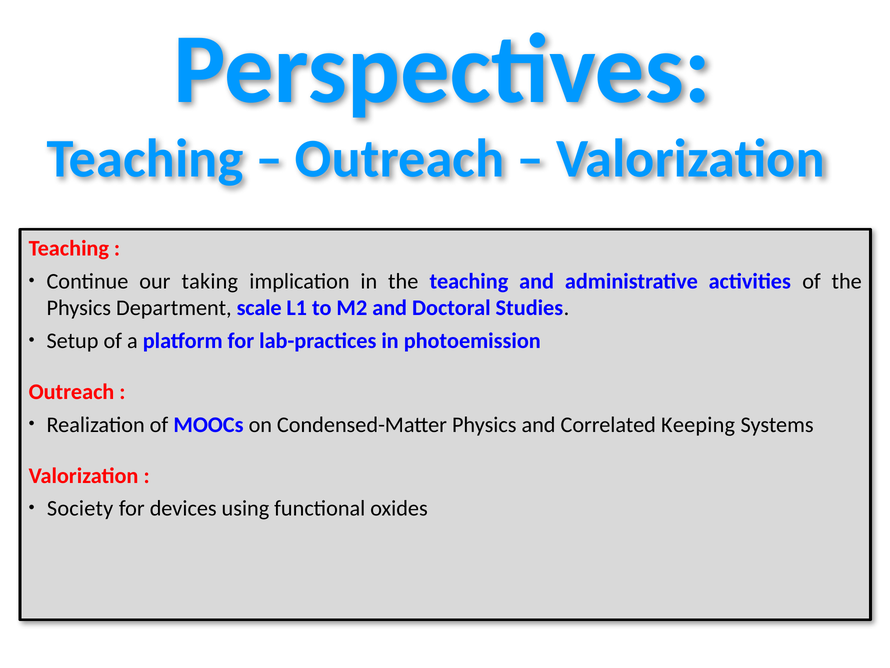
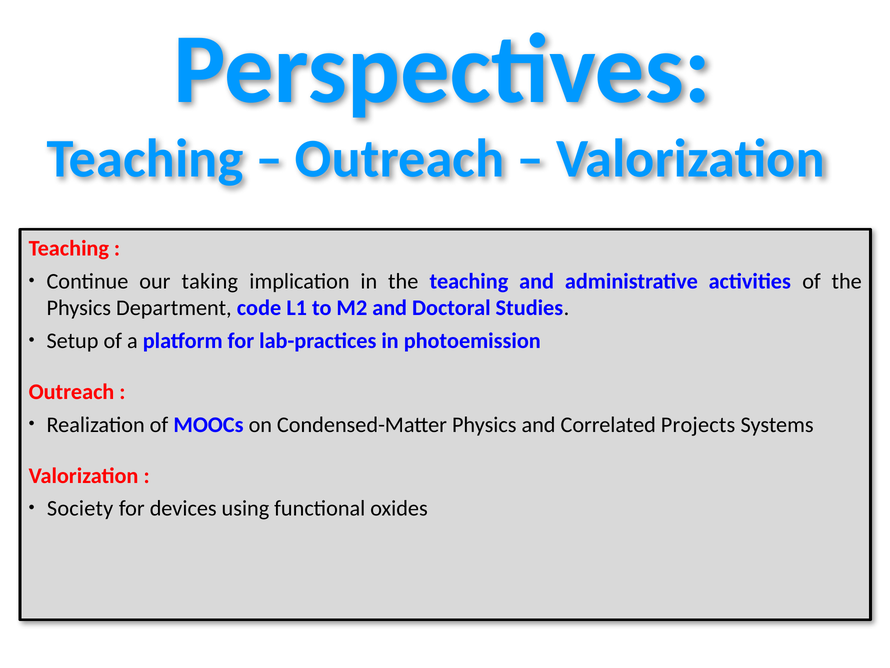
scale: scale -> code (259, 308)
Keeping: Keeping -> Projects (698, 425)
